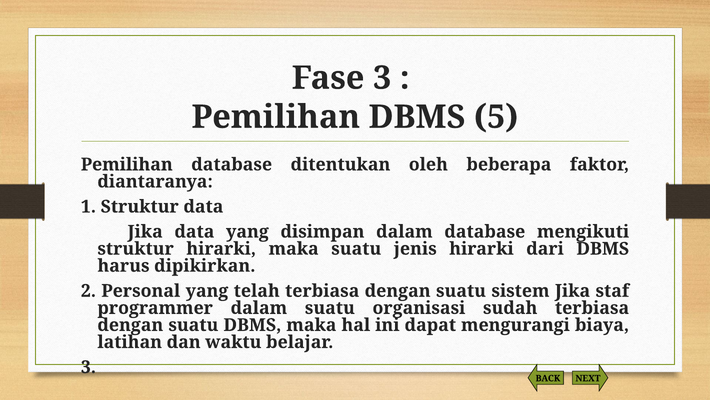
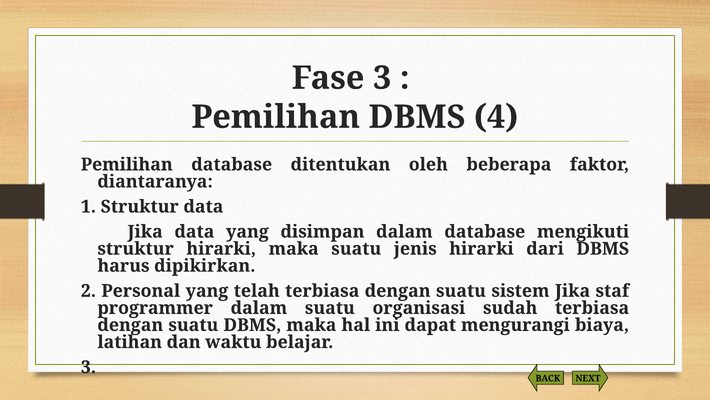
5: 5 -> 4 (496, 117)
